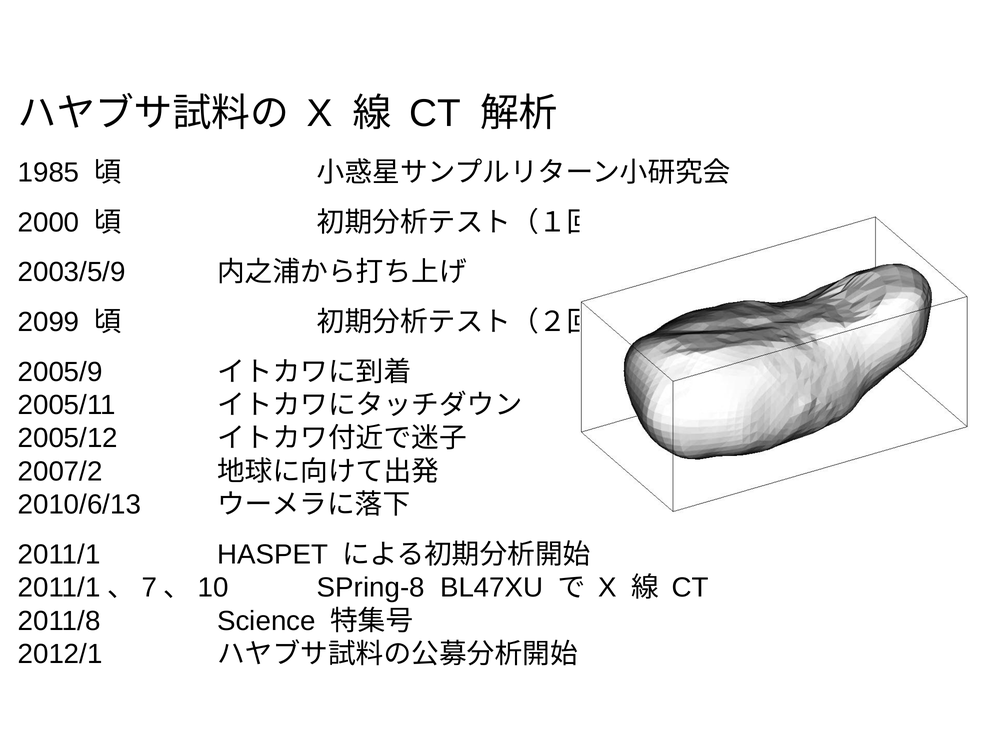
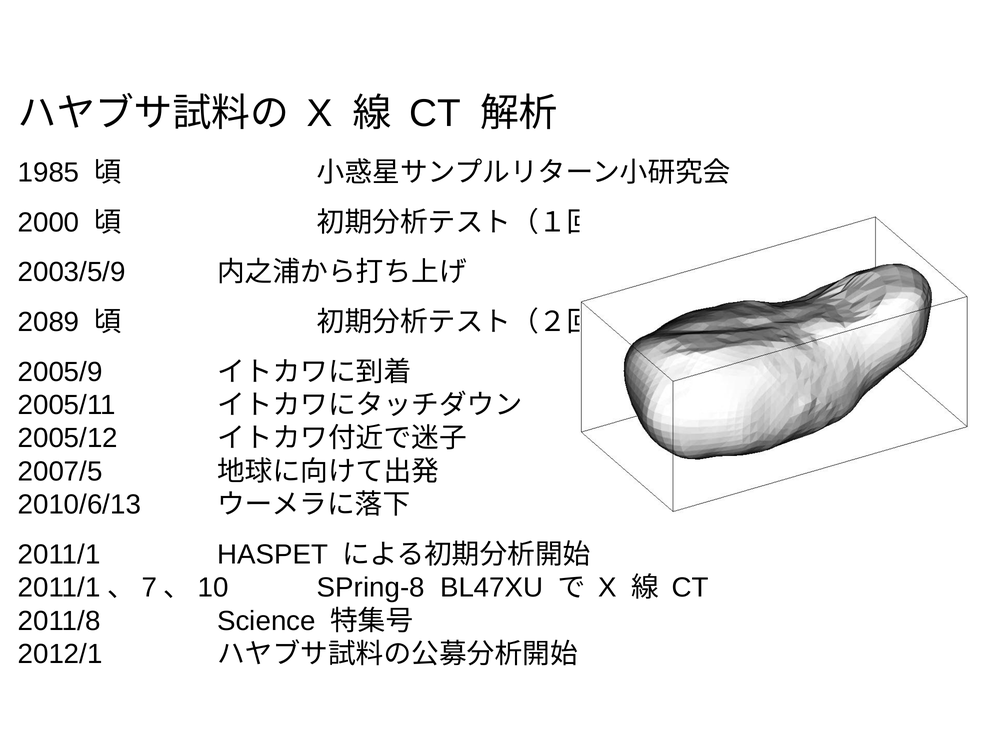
2099: 2099 -> 2089 (49, 322)
2007/2: 2007/2 -> 2007/5 (60, 472)
